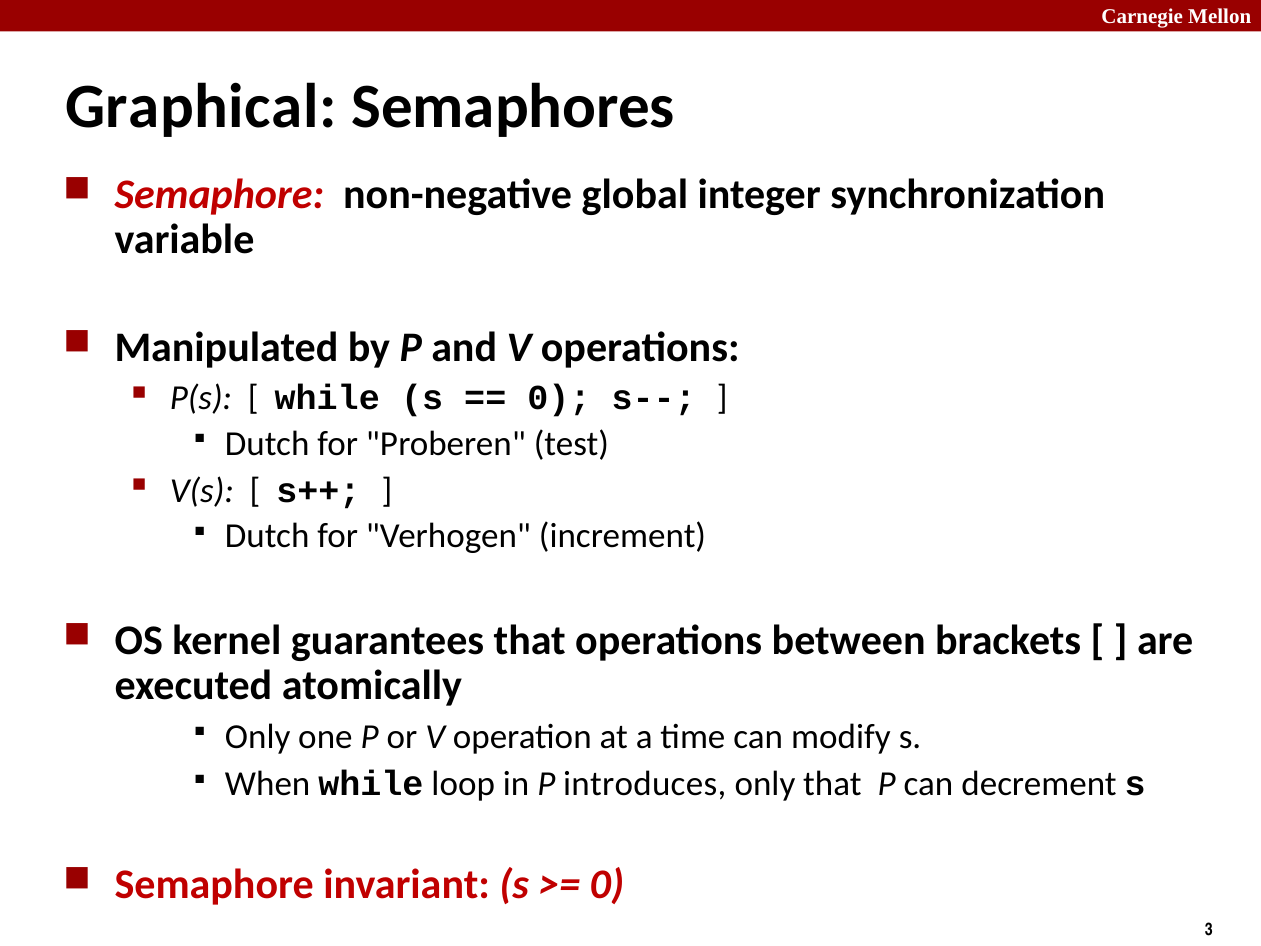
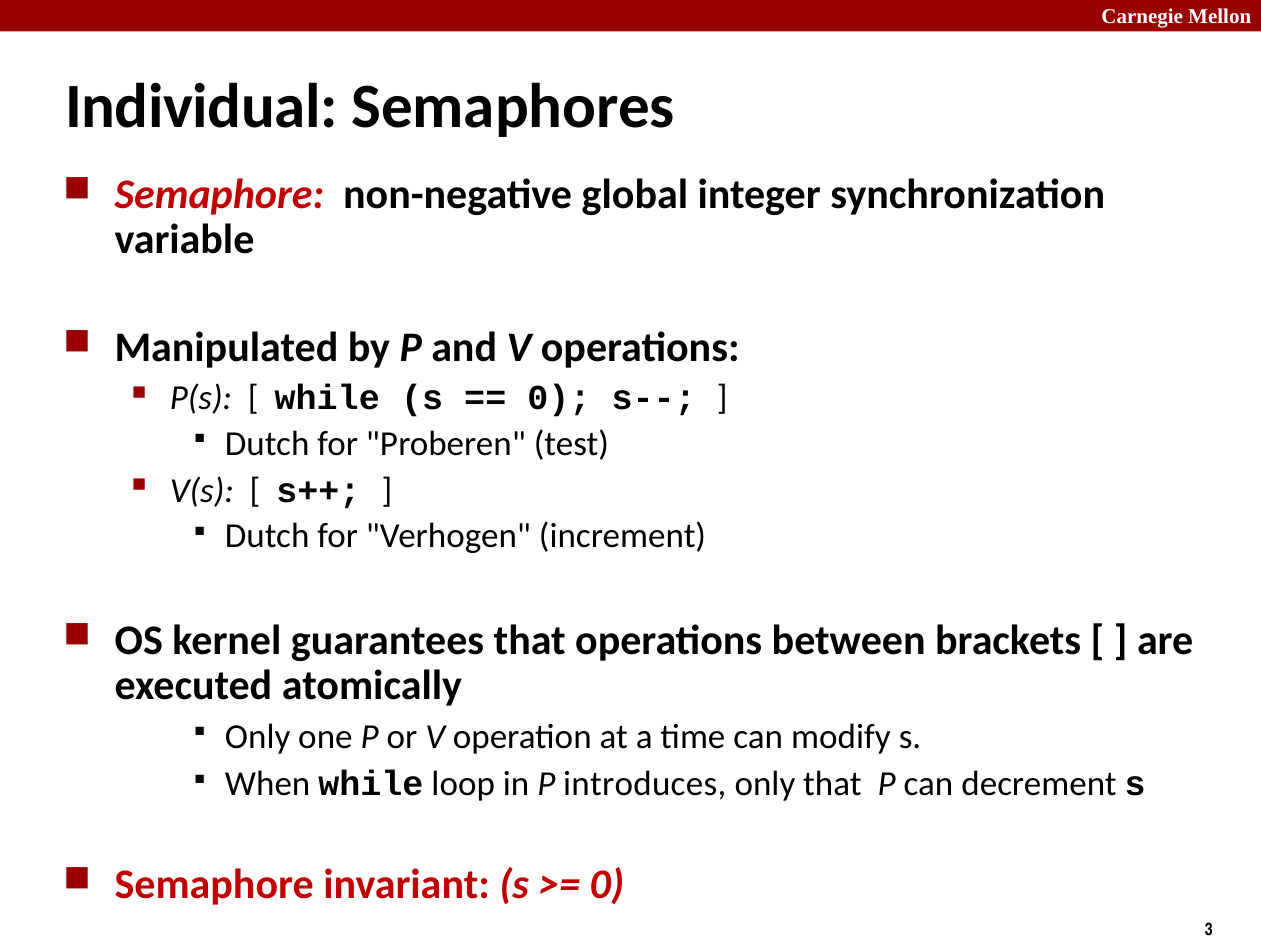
Graphical: Graphical -> Individual (201, 107)
